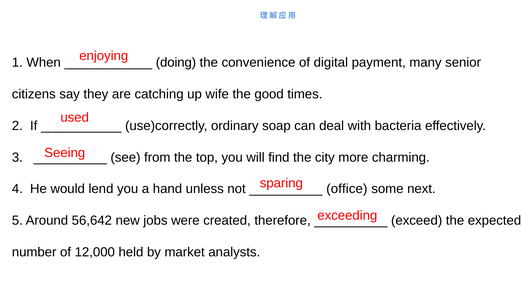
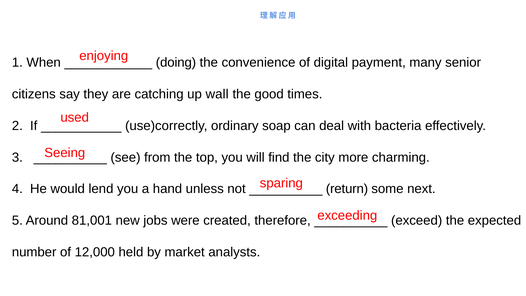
wife: wife -> wall (217, 94)
office: office -> return (347, 189)
56,642: 56,642 -> 81,001 (92, 220)
